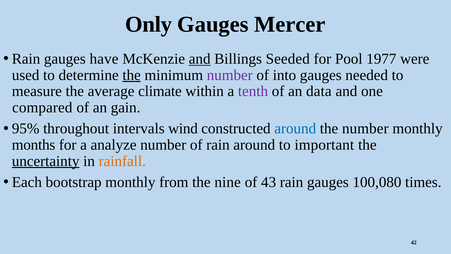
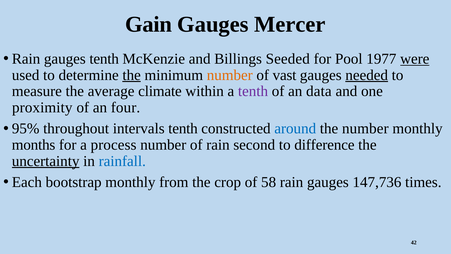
Only: Only -> Gain (149, 24)
gauges have: have -> tenth (104, 59)
and underline: present -> none (200, 59)
were underline: none -> present (415, 59)
number colour: purple -> orange (230, 75)
into: into -> vast (285, 75)
needed underline: none -> present (367, 75)
compared: compared -> proximity (42, 107)
gain: gain -> four (126, 107)
intervals wind: wind -> tenth (183, 128)
analyze: analyze -> process (114, 145)
rain around: around -> second (254, 145)
important: important -> difference (324, 145)
rainfall colour: orange -> blue (122, 161)
nine: nine -> crop (228, 182)
43: 43 -> 58 (269, 182)
100,080: 100,080 -> 147,736 (377, 182)
